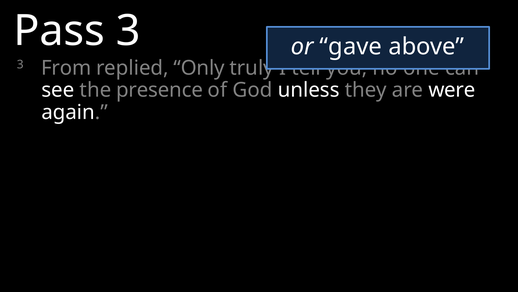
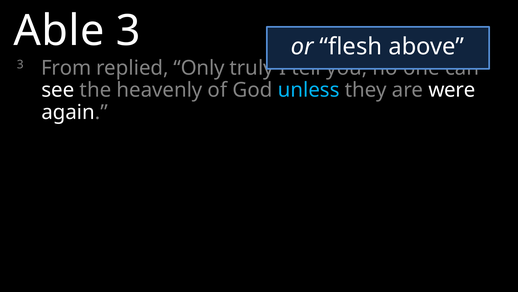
Pass: Pass -> Able (59, 31)
gave: gave -> flesh (351, 47)
presence: presence -> heavenly (159, 90)
unless colour: white -> light blue (309, 90)
